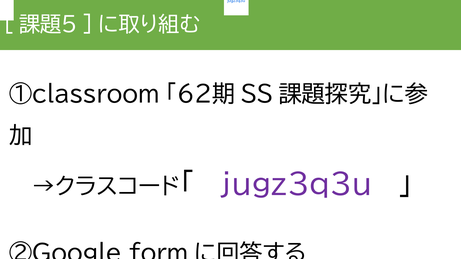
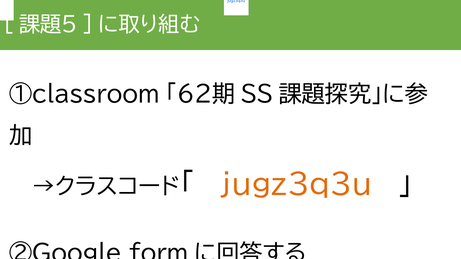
jugz3q3u colour: purple -> orange (296, 185)
